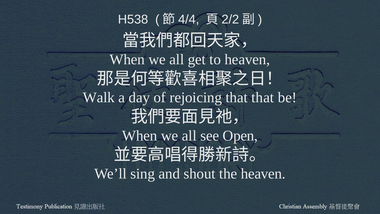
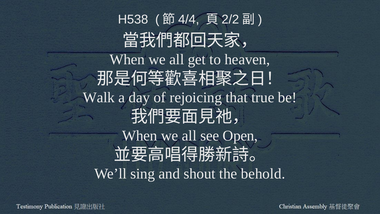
that that: that -> true (263, 97)
the heaven: heaven -> behold (263, 173)
